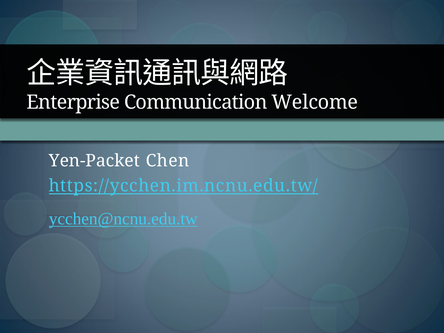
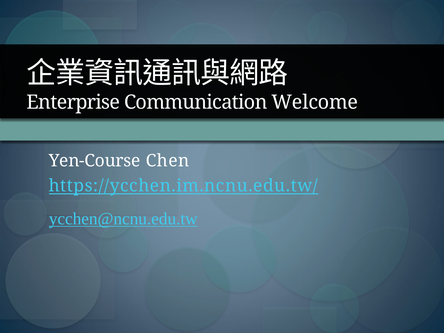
Yen-Packet: Yen-Packet -> Yen-Course (95, 161)
